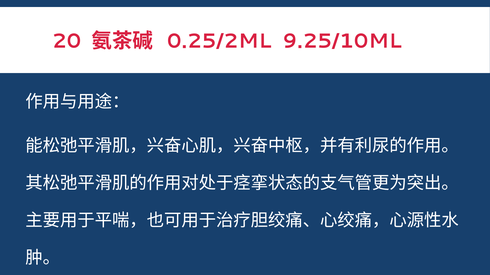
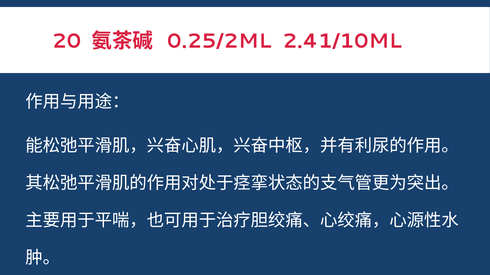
9.25/10ML: 9.25/10ML -> 2.41/10ML (342, 41)
